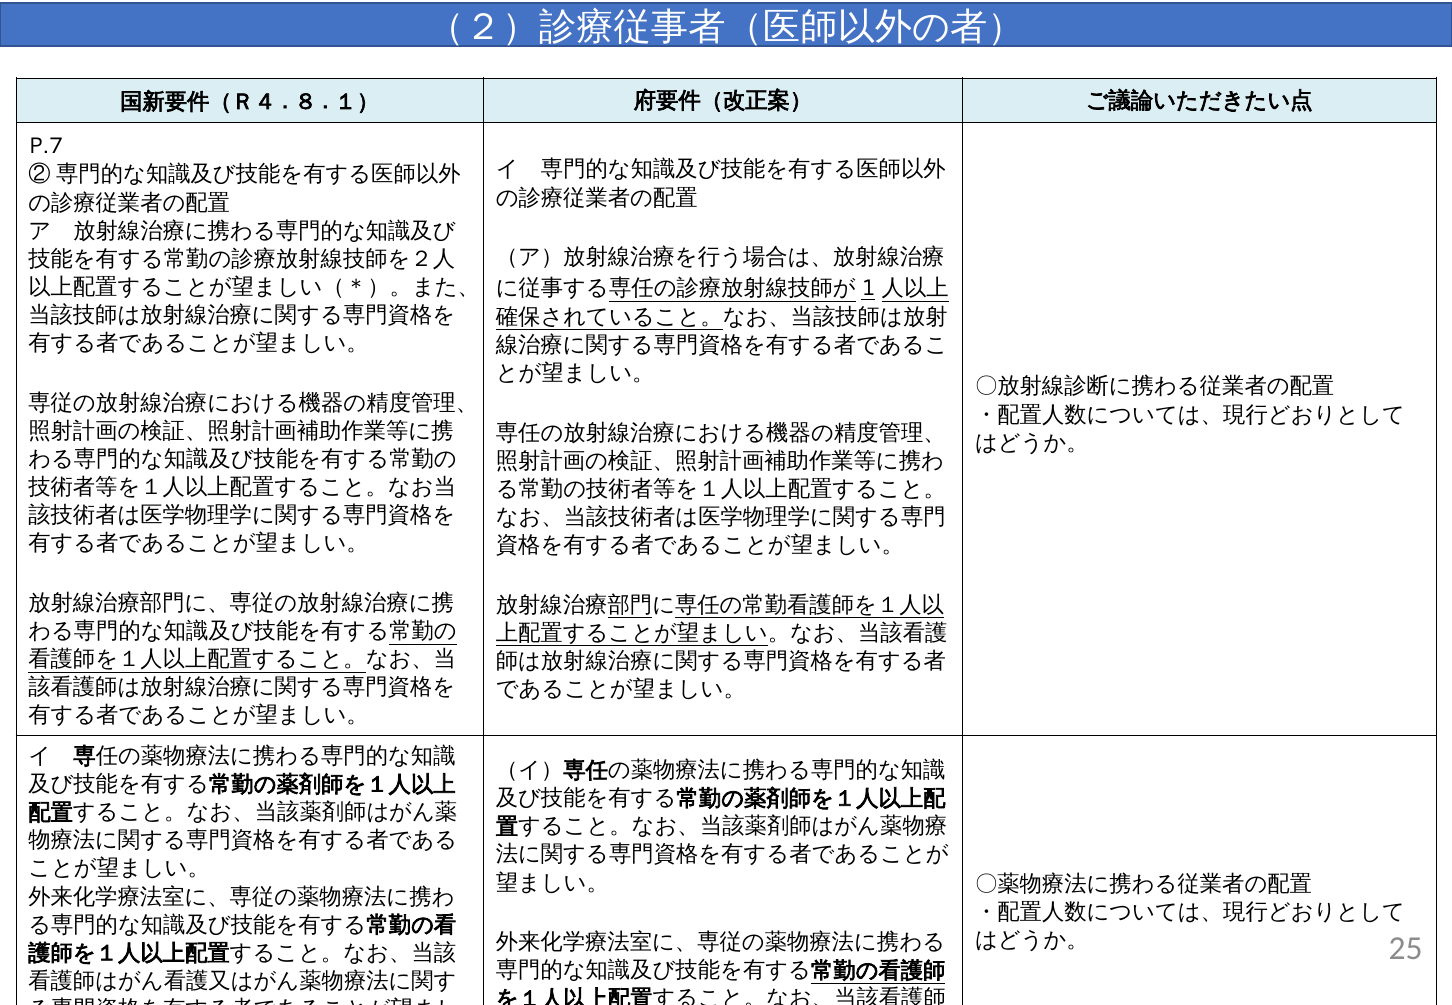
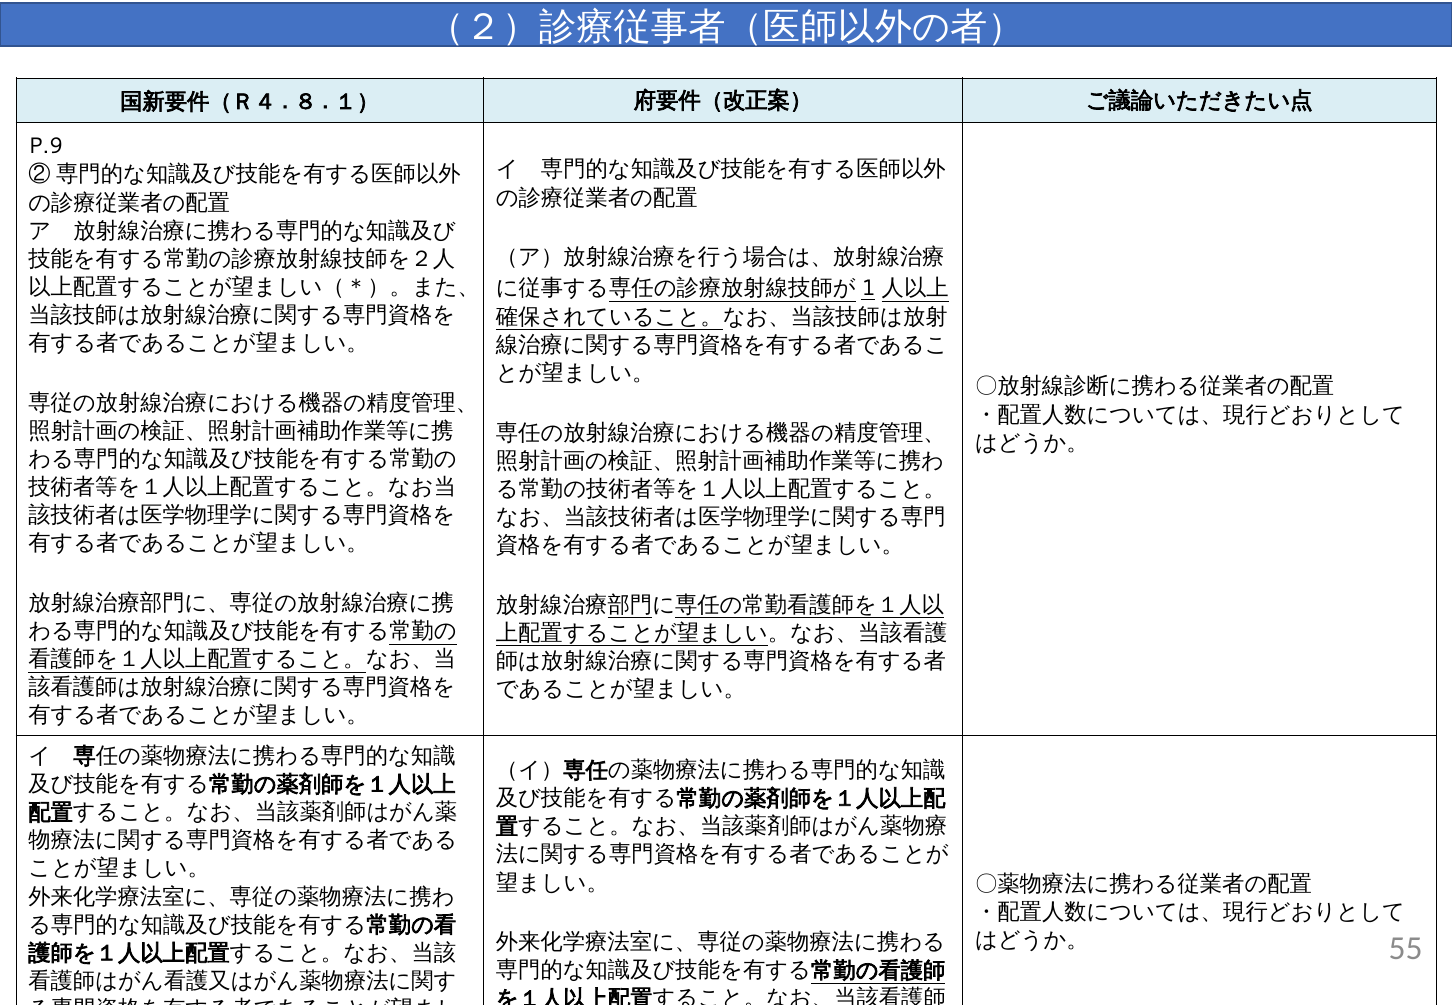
P.7: P.7 -> P.9 (46, 146)
25: 25 -> 55 (1406, 949)
